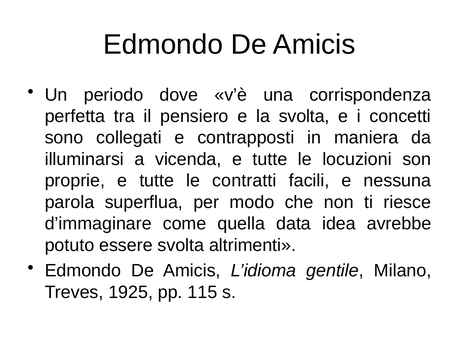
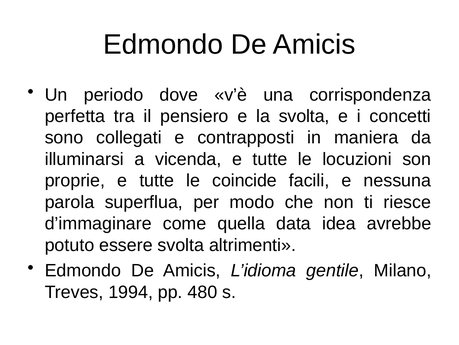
contratti: contratti -> coincide (245, 180)
1925: 1925 -> 1994 (131, 292)
115: 115 -> 480 (202, 292)
